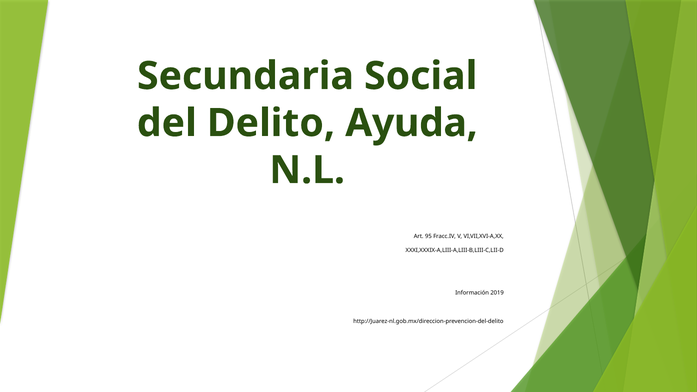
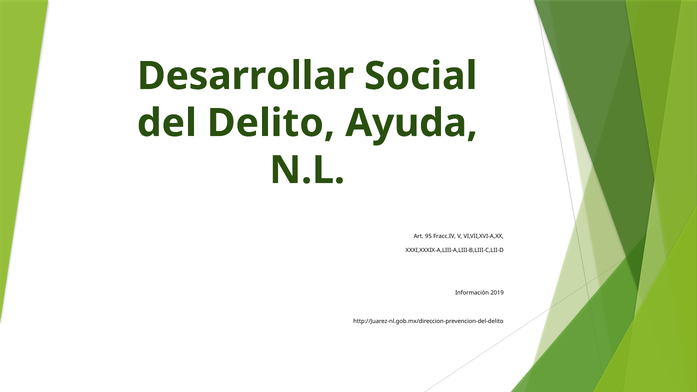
Secundaria: Secundaria -> Desarrollar (246, 76)
